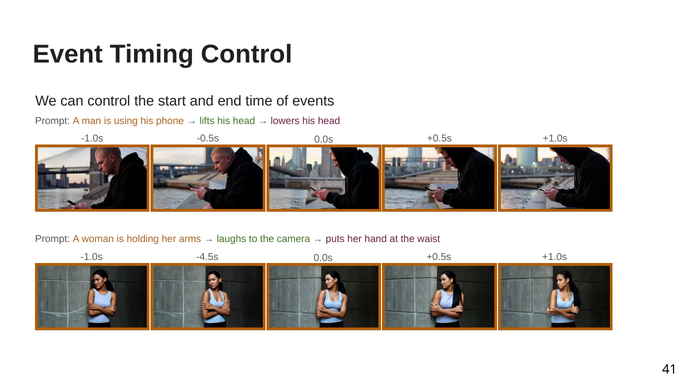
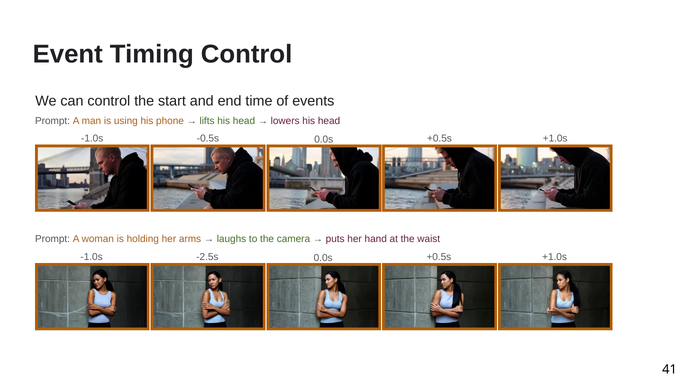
-4.5s: -4.5s -> -2.5s (207, 257)
